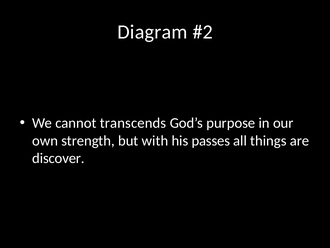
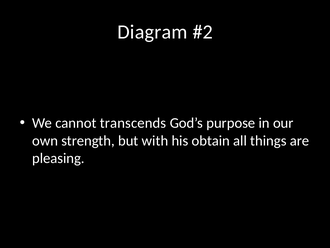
passes: passes -> obtain (211, 140)
discover: discover -> pleasing (58, 158)
